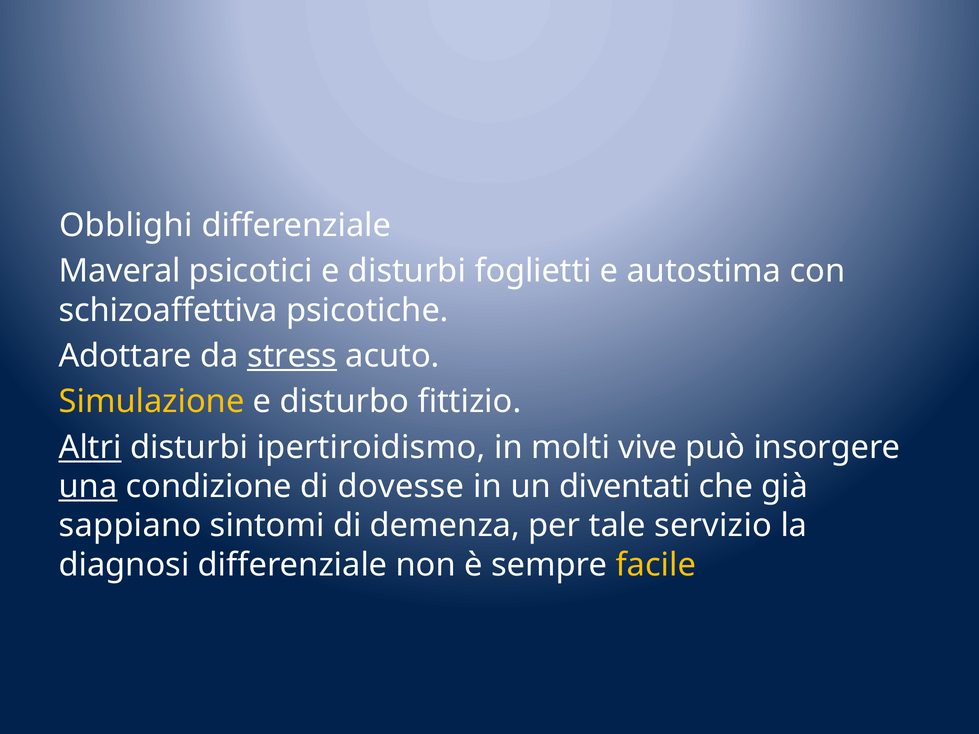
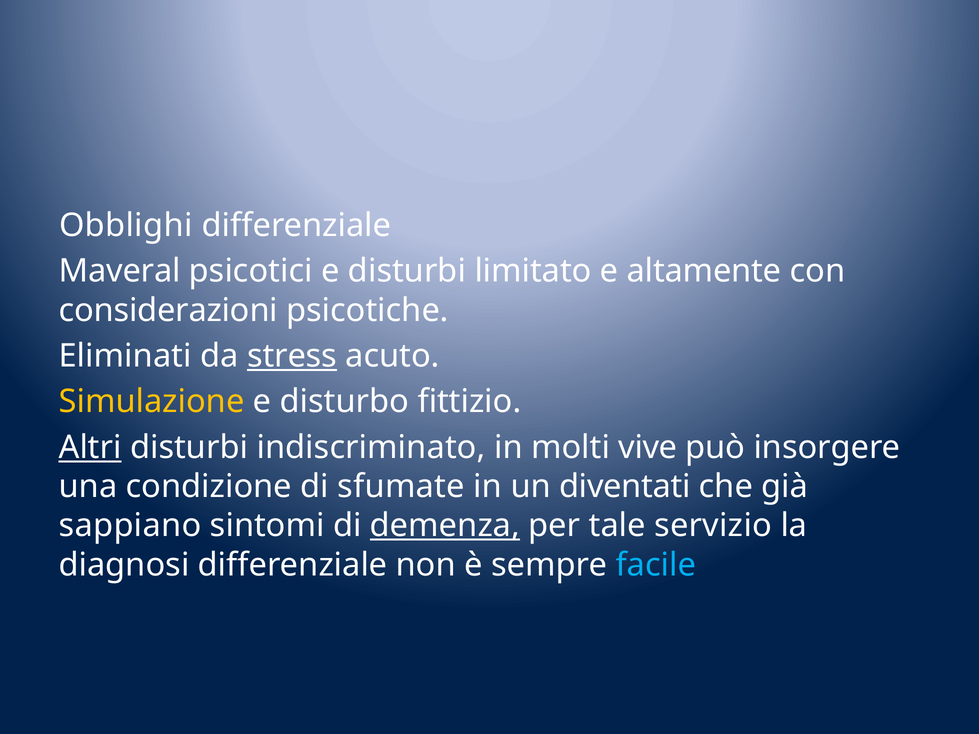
foglietti: foglietti -> limitato (533, 271)
autostima: autostima -> altamente (704, 271)
schizoaffettiva: schizoaffettiva -> considerazioni (168, 310)
Adottare: Adottare -> Eliminati (125, 356)
ipertiroidismo: ipertiroidismo -> indiscriminato (371, 447)
una underline: present -> none (88, 487)
dovesse: dovesse -> sfumate (401, 487)
demenza underline: none -> present (445, 526)
facile colour: yellow -> light blue (656, 565)
